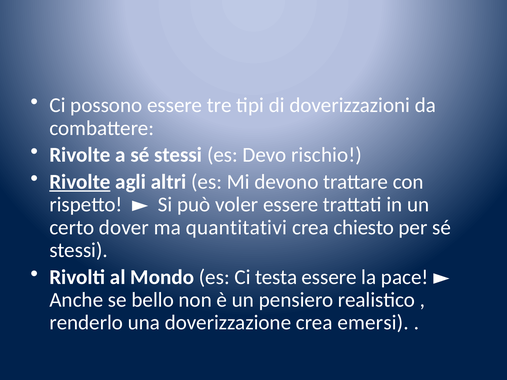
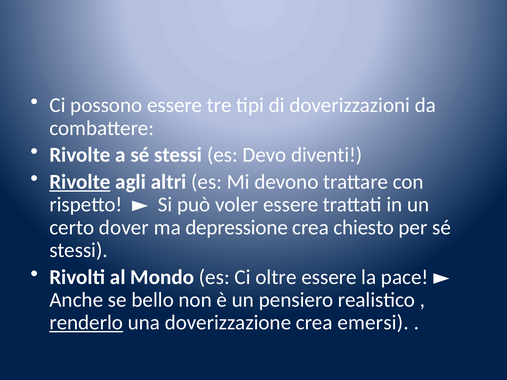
rischio: rischio -> diventi (327, 155)
quantitativi: quantitativi -> depressione (237, 228)
testa: testa -> oltre (276, 277)
renderlo underline: none -> present (86, 323)
